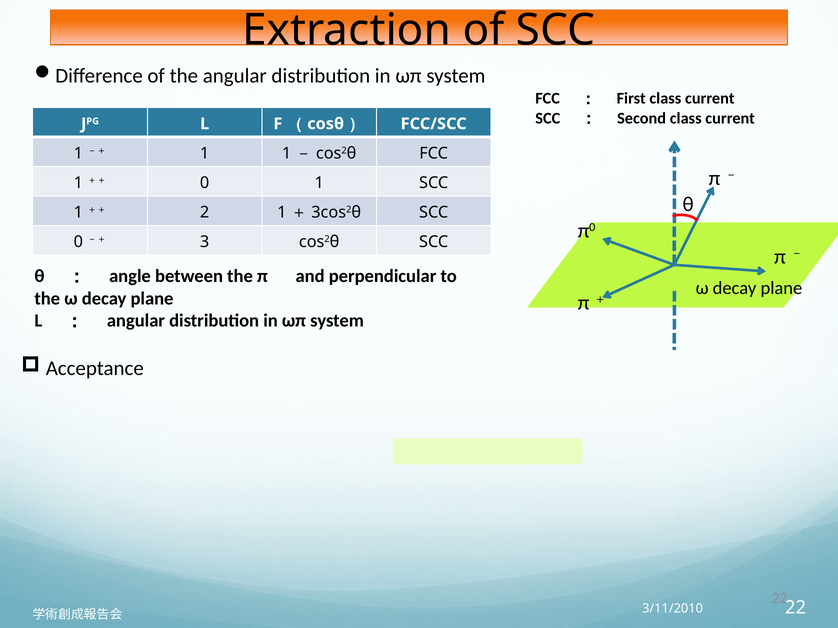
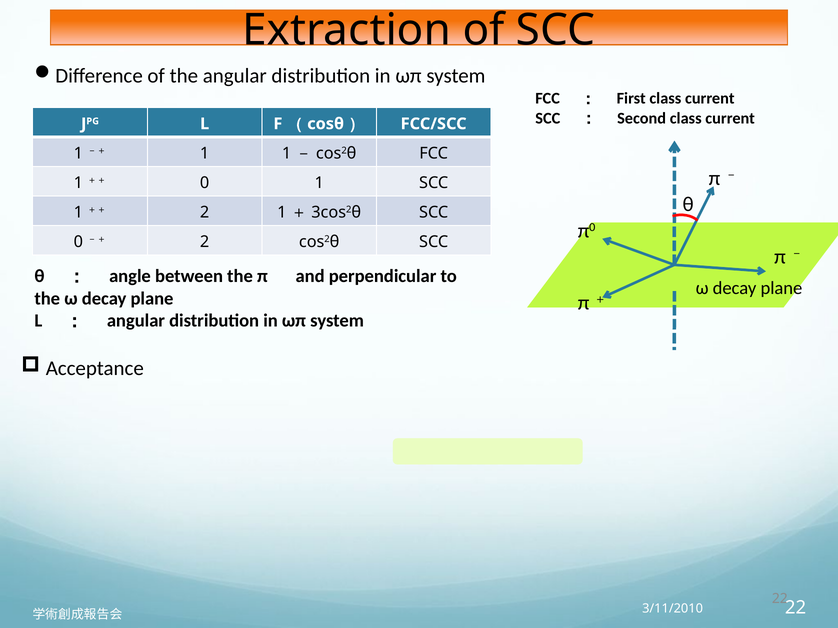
3: 3 -> 2 (205, 242)
